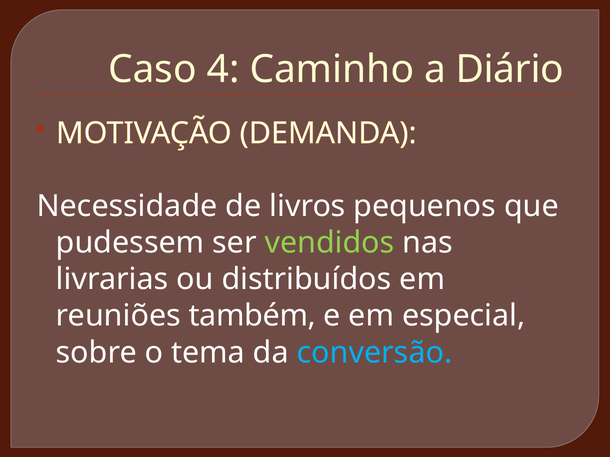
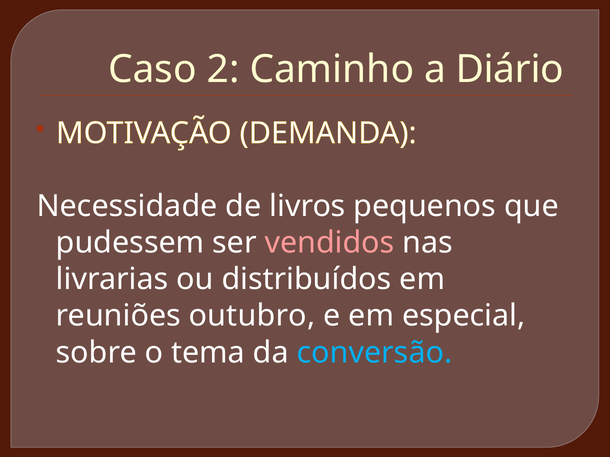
4: 4 -> 2 (223, 69)
vendidos colour: light green -> pink (330, 243)
também: também -> outubro (252, 316)
